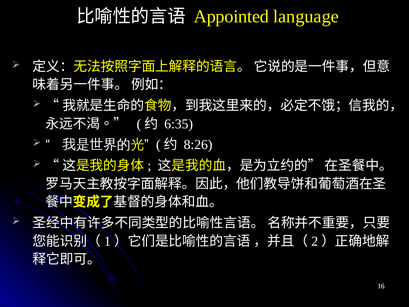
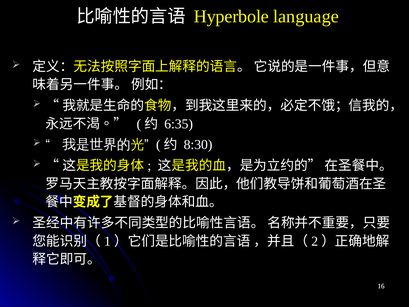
Appointed: Appointed -> Hyperbole (231, 16)
8:26: 8:26 -> 8:30 (198, 145)
